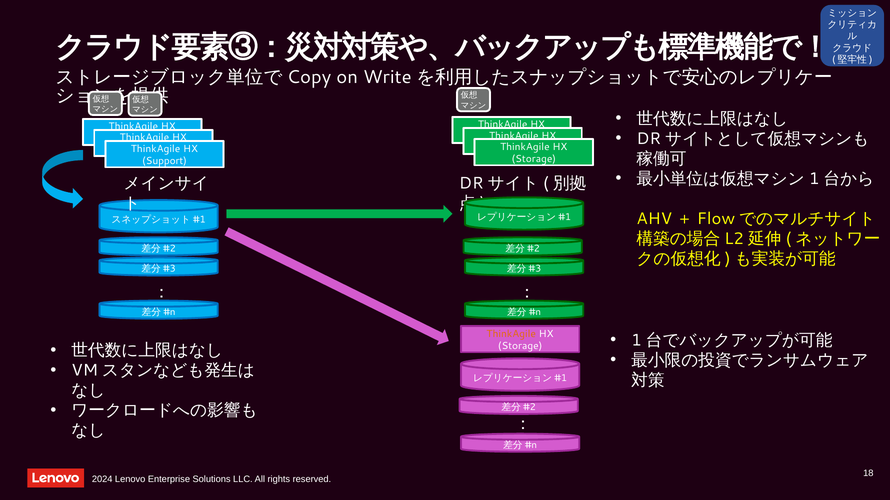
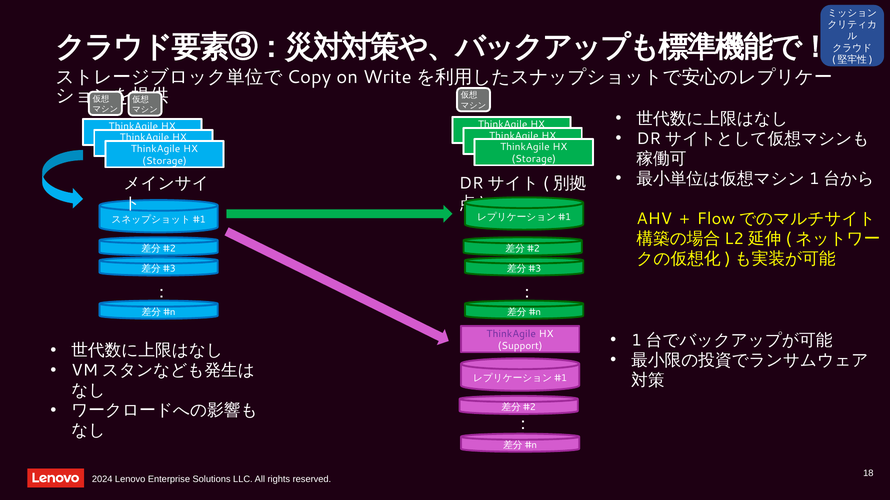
Support: Support -> Storage (164, 161)
ThinkAgile colour: orange -> purple (511, 334)
Storage: Storage -> Support (520, 347)
